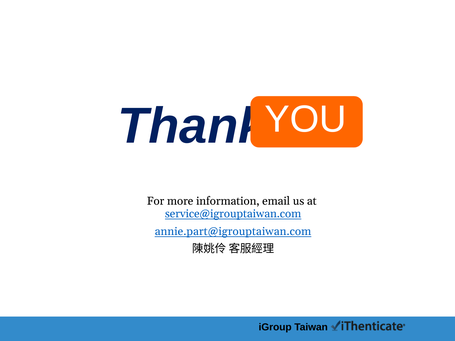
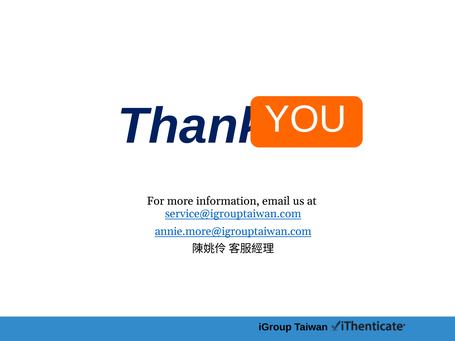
annie.part@igrouptaiwan.com: annie.part@igrouptaiwan.com -> annie.more@igrouptaiwan.com (233, 232)
